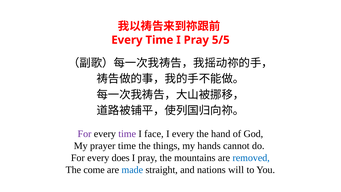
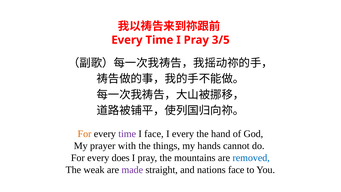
5/5: 5/5 -> 3/5 (221, 40)
For colour: purple -> orange (85, 134)
prayer time: time -> with (127, 146)
come: come -> weak (94, 170)
made colour: blue -> purple (132, 170)
nations will: will -> face (236, 170)
